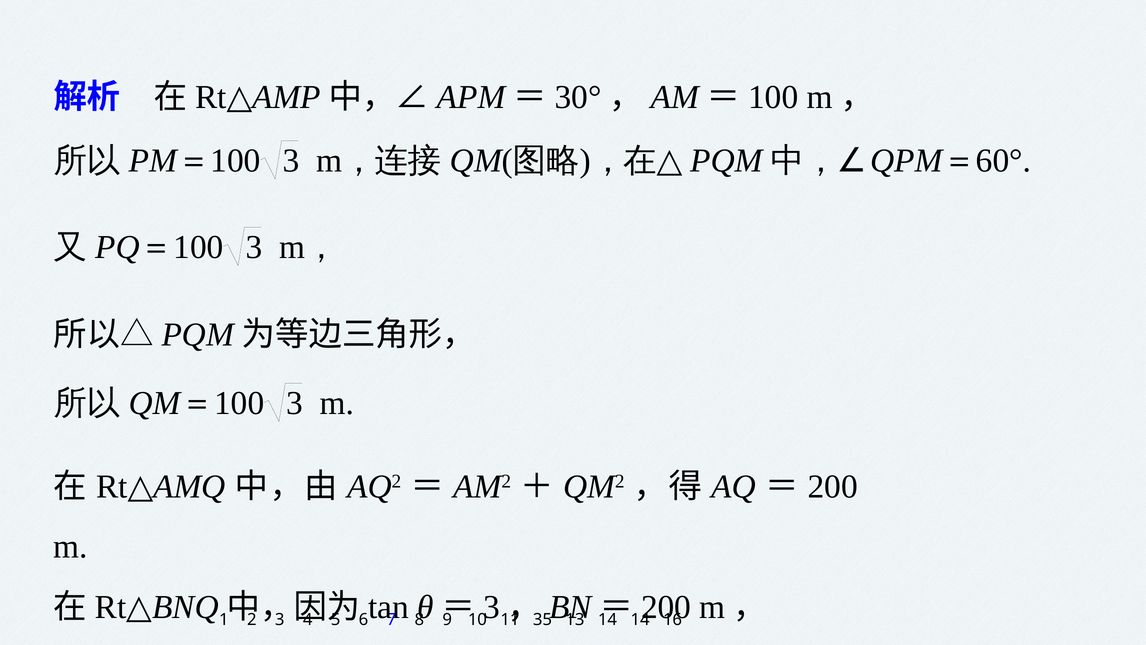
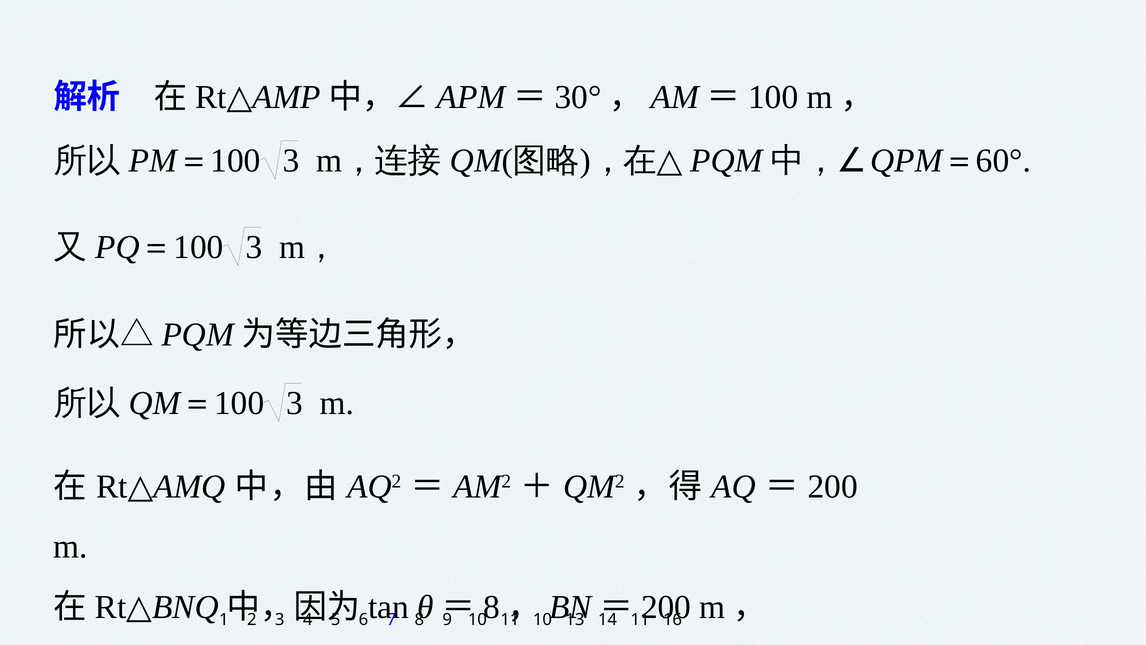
3: 3 -> 8 (491, 607)
35: 35 -> 10 (542, 620)
14: 14 -> 11 (640, 620)
